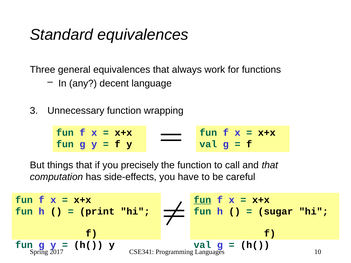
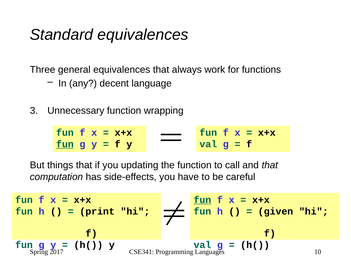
fun underline: none -> present (65, 144)
precisely: precisely -> updating (140, 165)
sugar: sugar -> given (276, 212)
